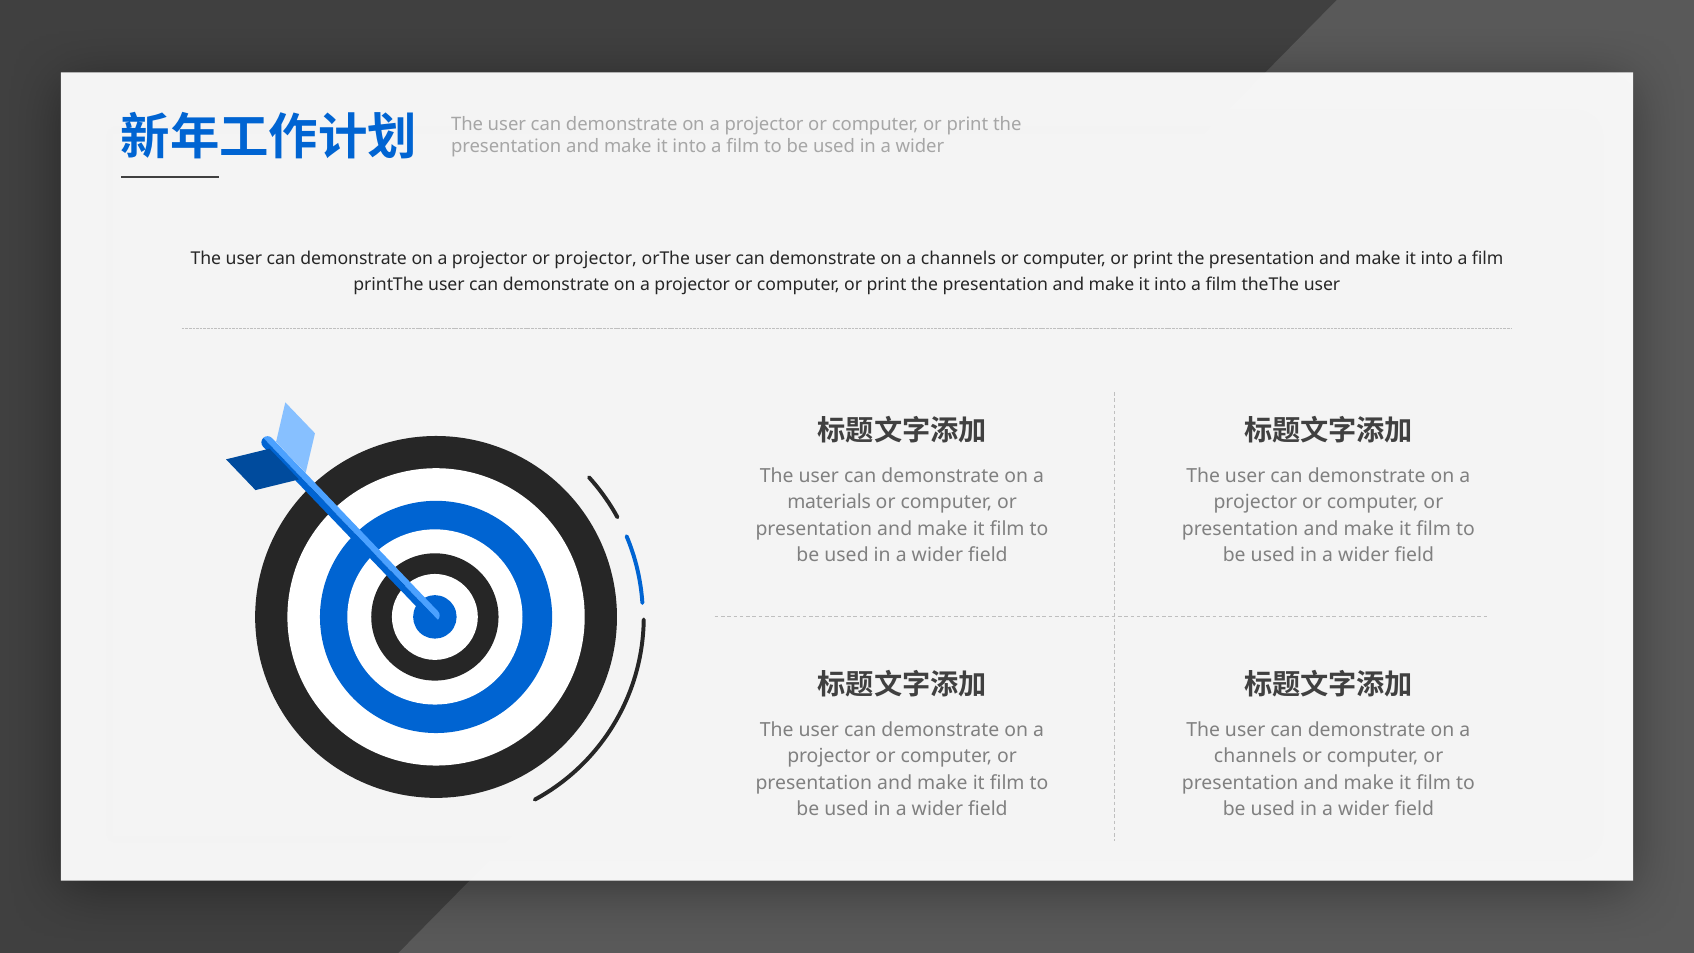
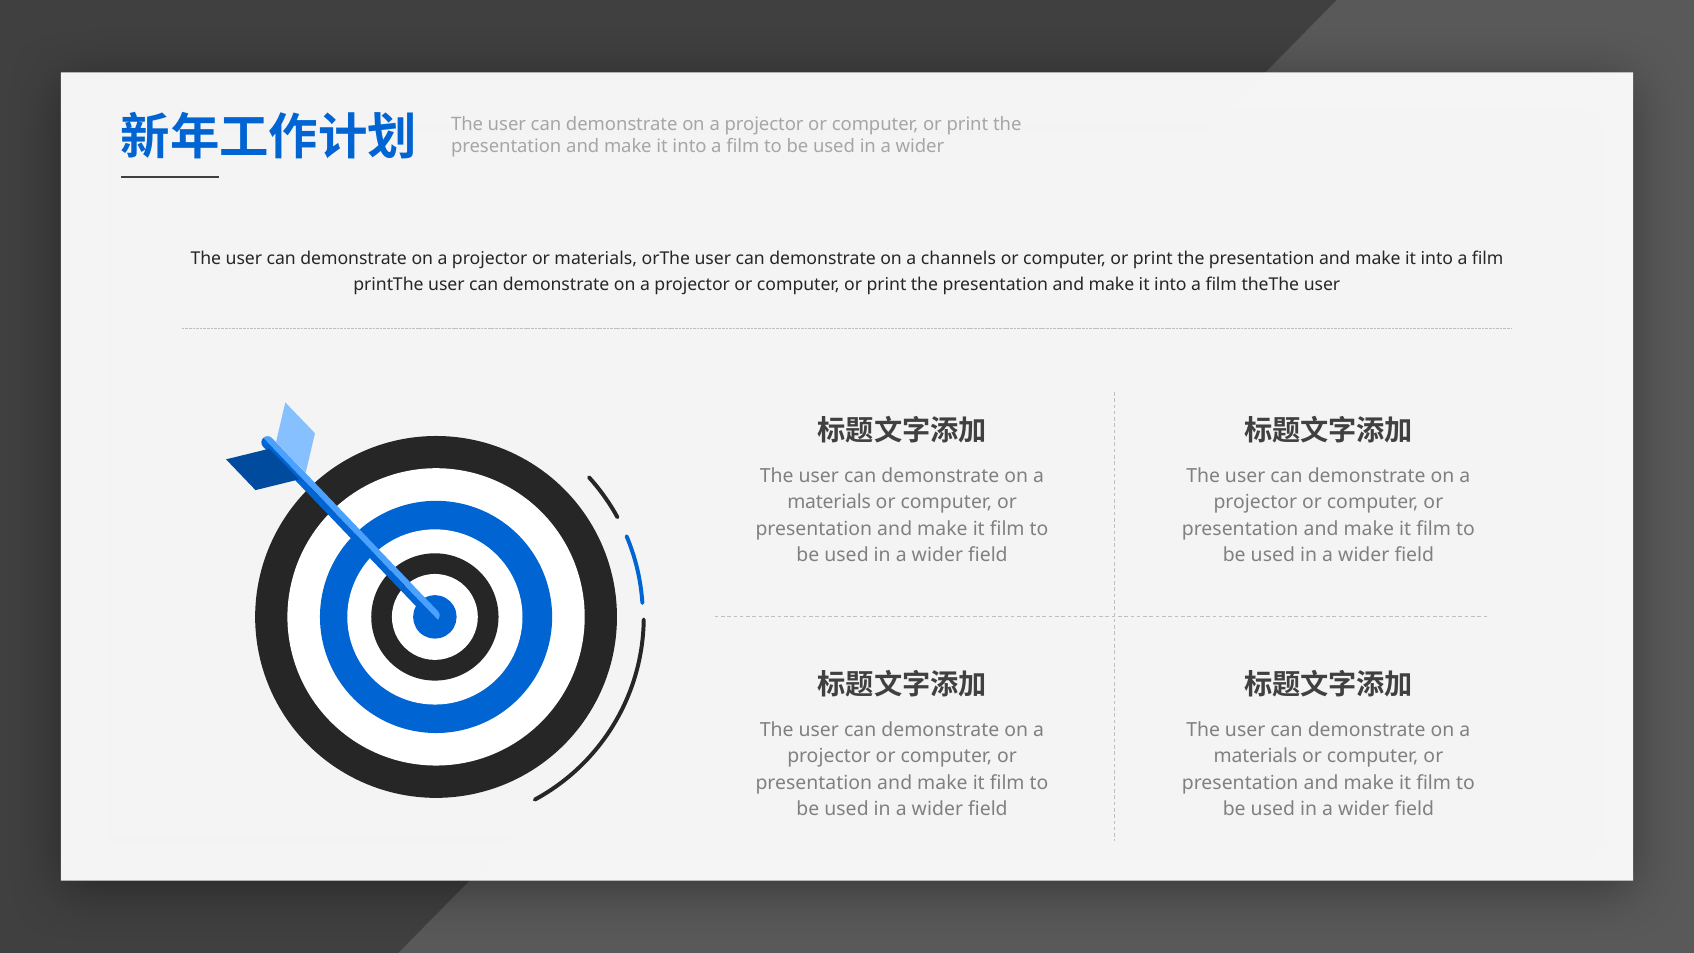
or projector: projector -> materials (596, 259)
channels: channels -> materials (1255, 756)
